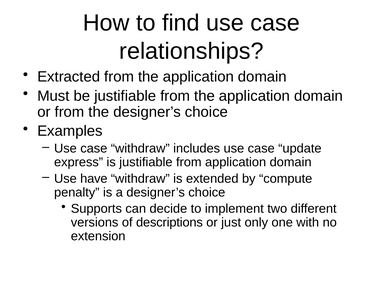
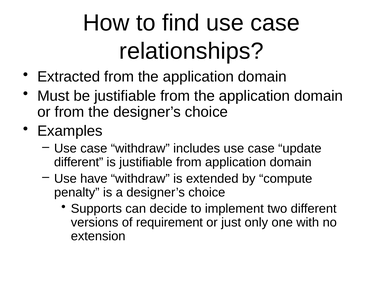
express: express -> different (79, 162)
descriptions: descriptions -> requirement (169, 223)
